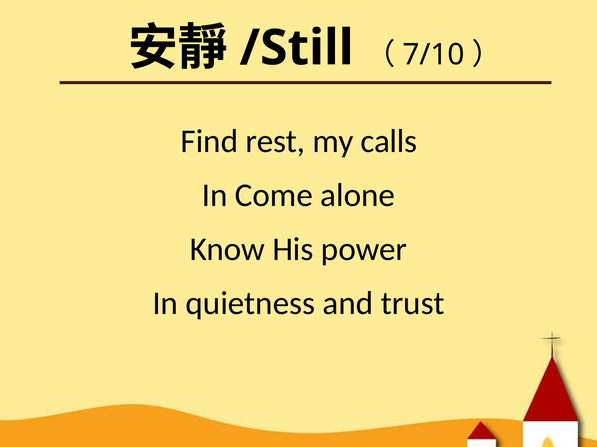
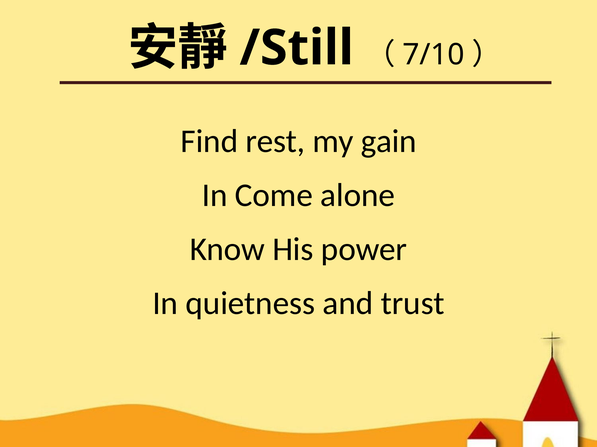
calls: calls -> gain (389, 142)
